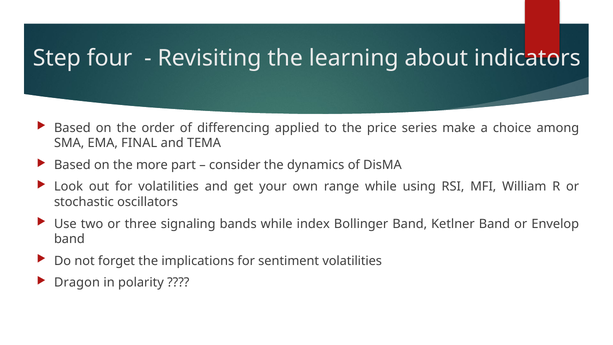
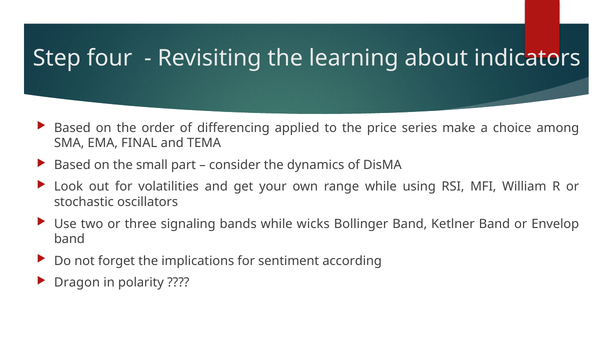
more: more -> small (152, 165)
index: index -> wicks (313, 224)
sentiment volatilities: volatilities -> according (352, 261)
